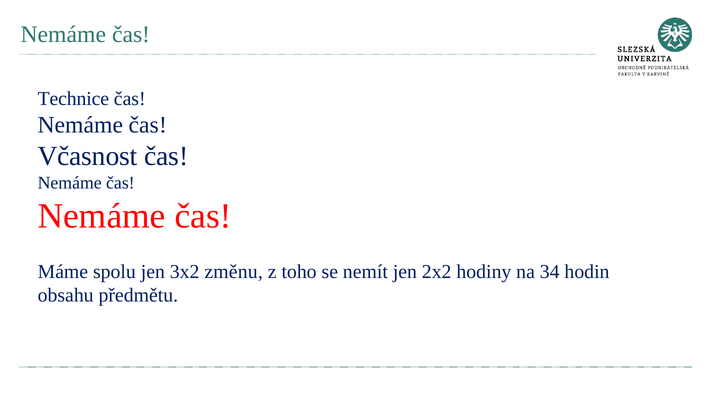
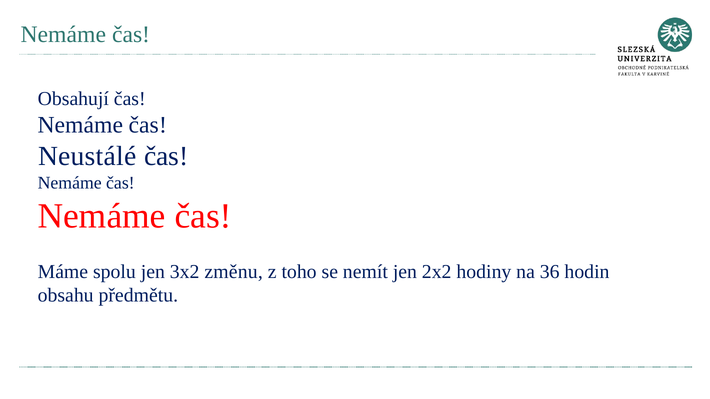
Technice: Technice -> Obsahují (73, 99)
Včasnost: Včasnost -> Neustálé (87, 156)
34: 34 -> 36 (550, 272)
